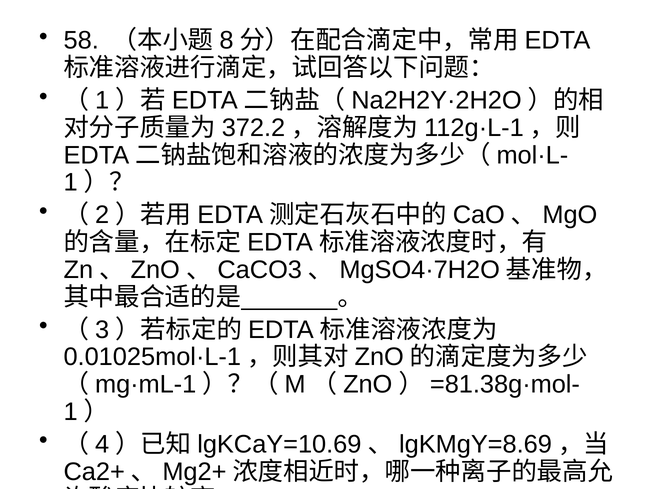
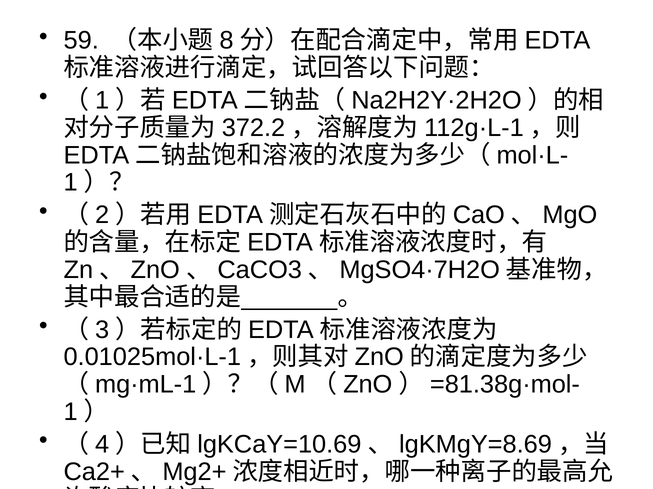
58: 58 -> 59 (81, 41)
